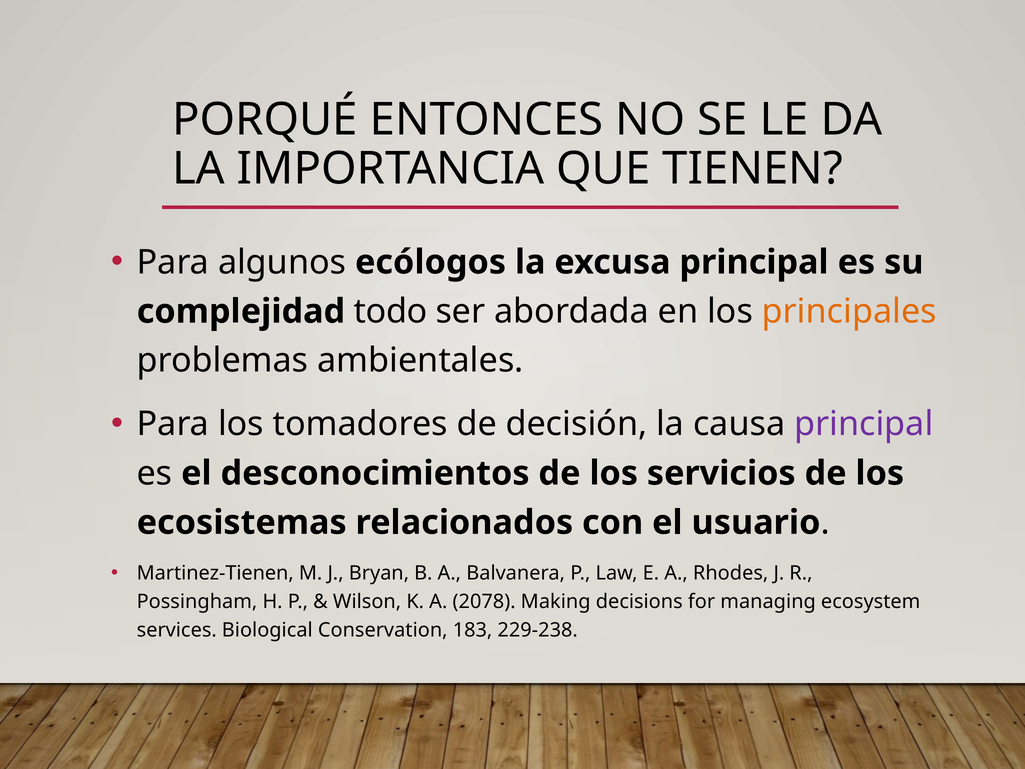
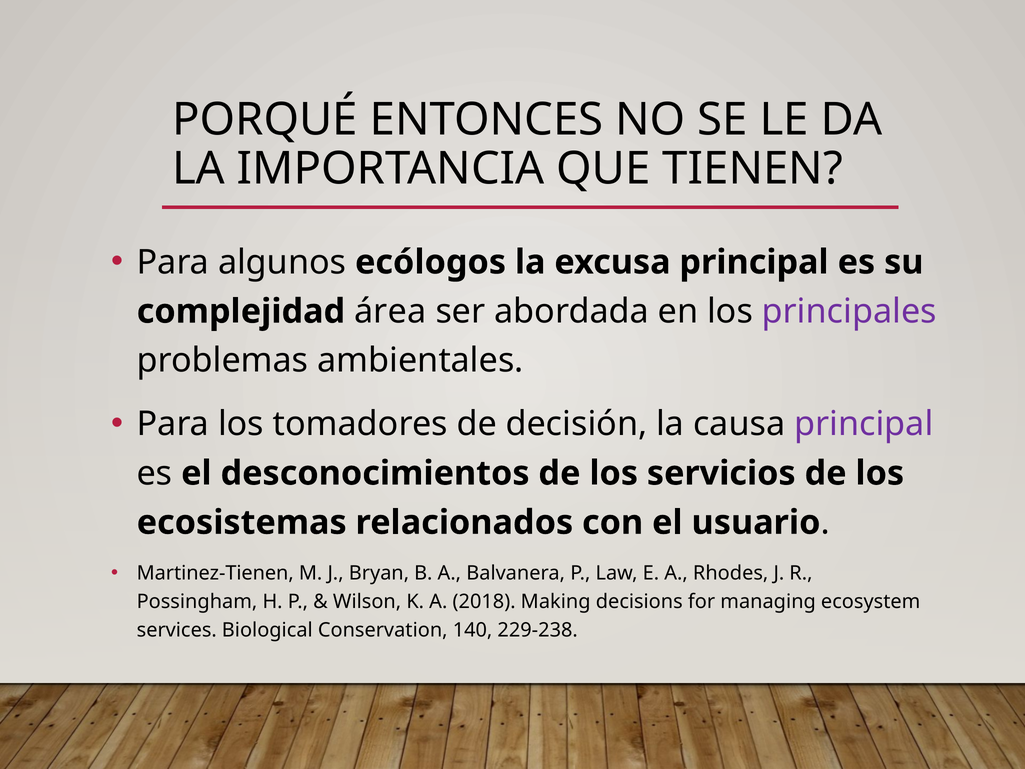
todo: todo -> área (390, 311)
principales colour: orange -> purple (849, 311)
2078: 2078 -> 2018 (484, 602)
183: 183 -> 140 (473, 630)
